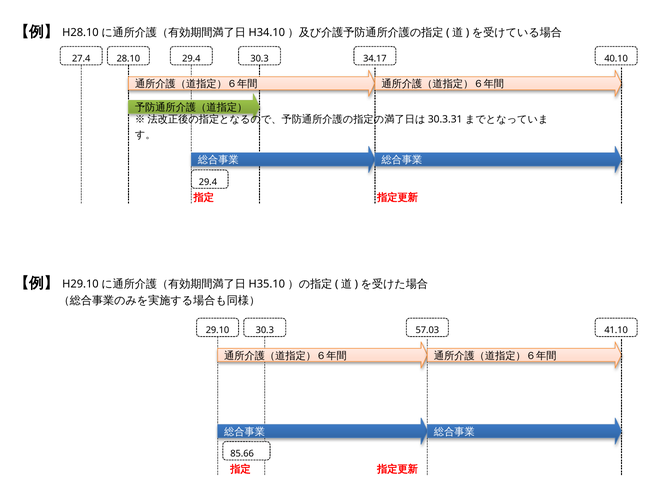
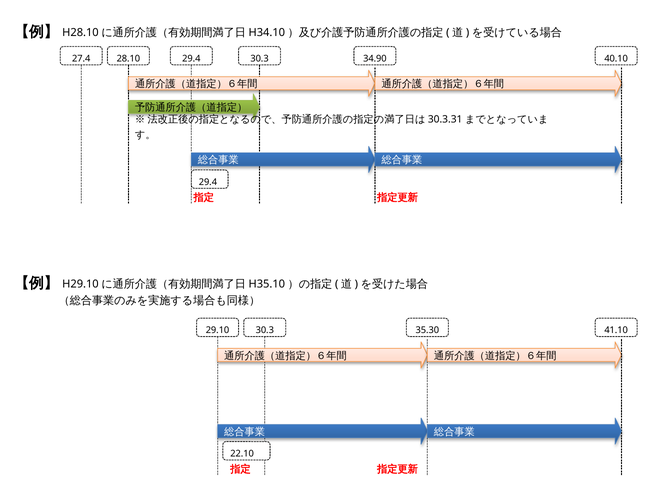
34.17: 34.17 -> 34.90 (375, 59)
57.03: 57.03 -> 35.30 (427, 330)
85.66: 85.66 -> 22.10 (242, 453)
